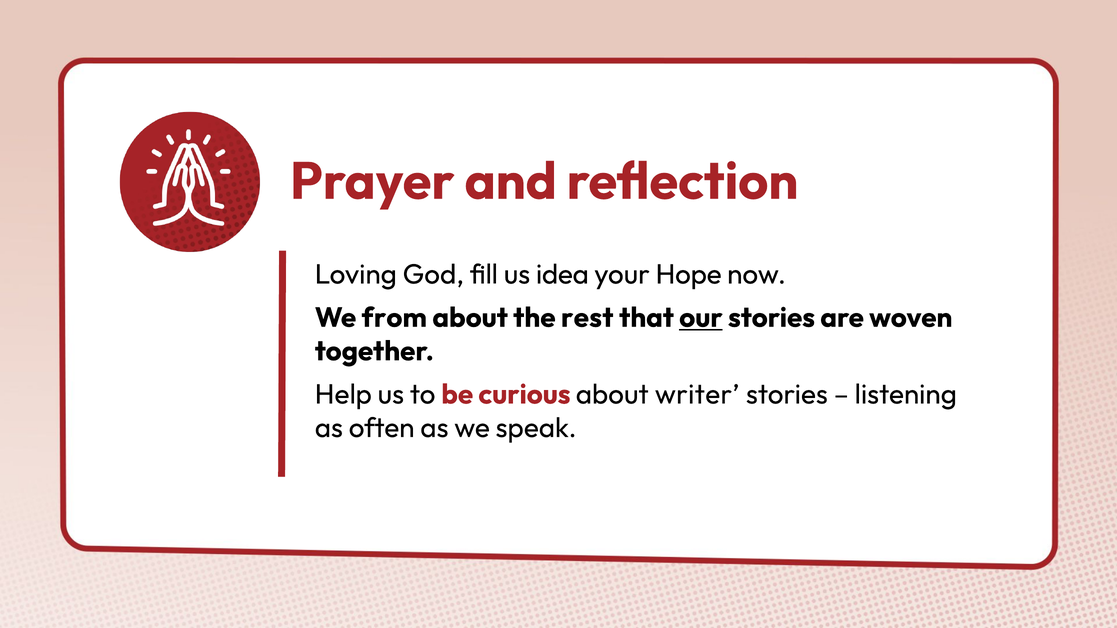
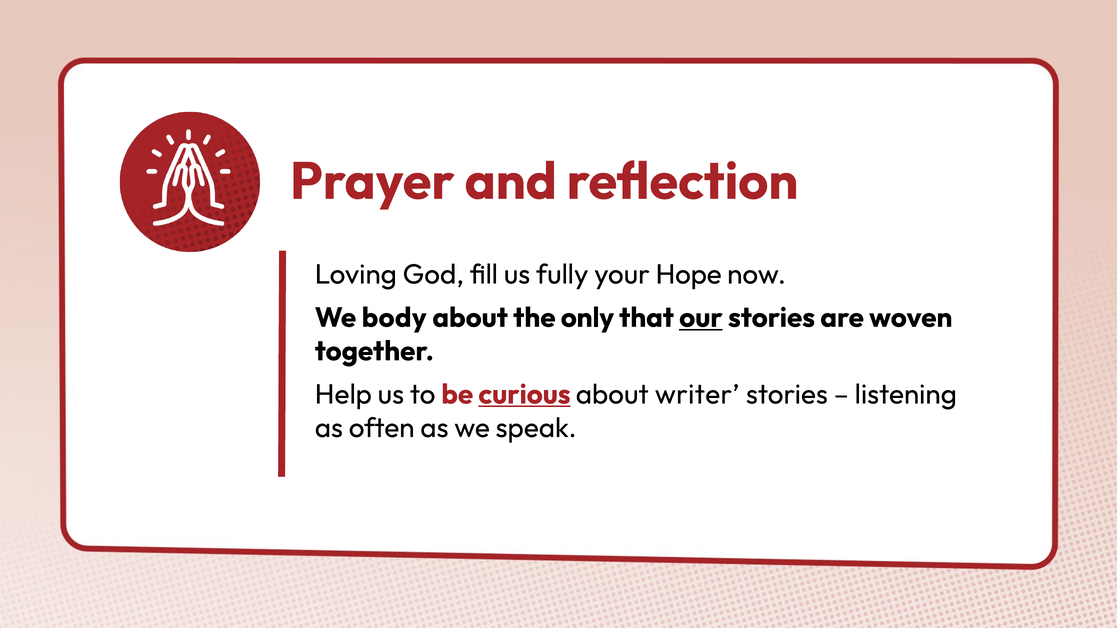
idea: idea -> fully (562, 275)
from: from -> body (394, 318)
rest: rest -> only (587, 318)
curious underline: none -> present (524, 395)
